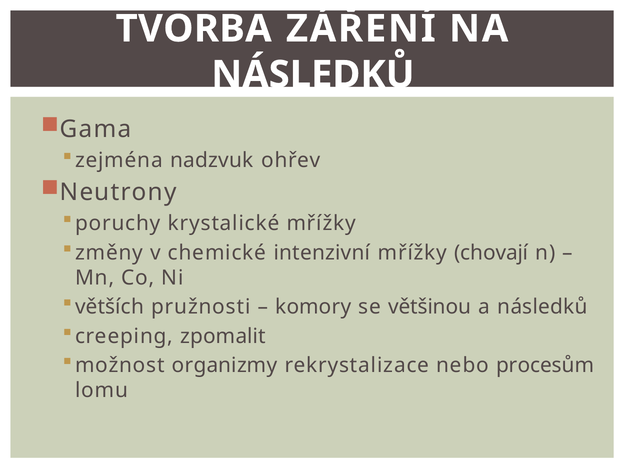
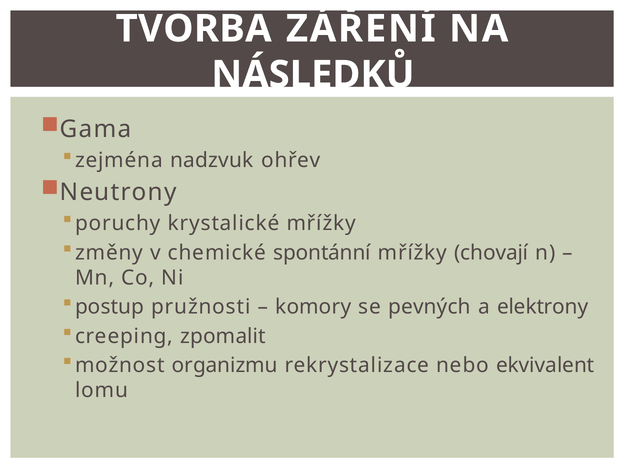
intenzivní: intenzivní -> spontánní (322, 252)
větších: větších -> postup (110, 307)
většinou: většinou -> pevných (430, 307)
a následků: následků -> elektrony (543, 307)
organizmy: organizmy -> organizmu (225, 365)
procesům: procesům -> ekvivalent (545, 365)
